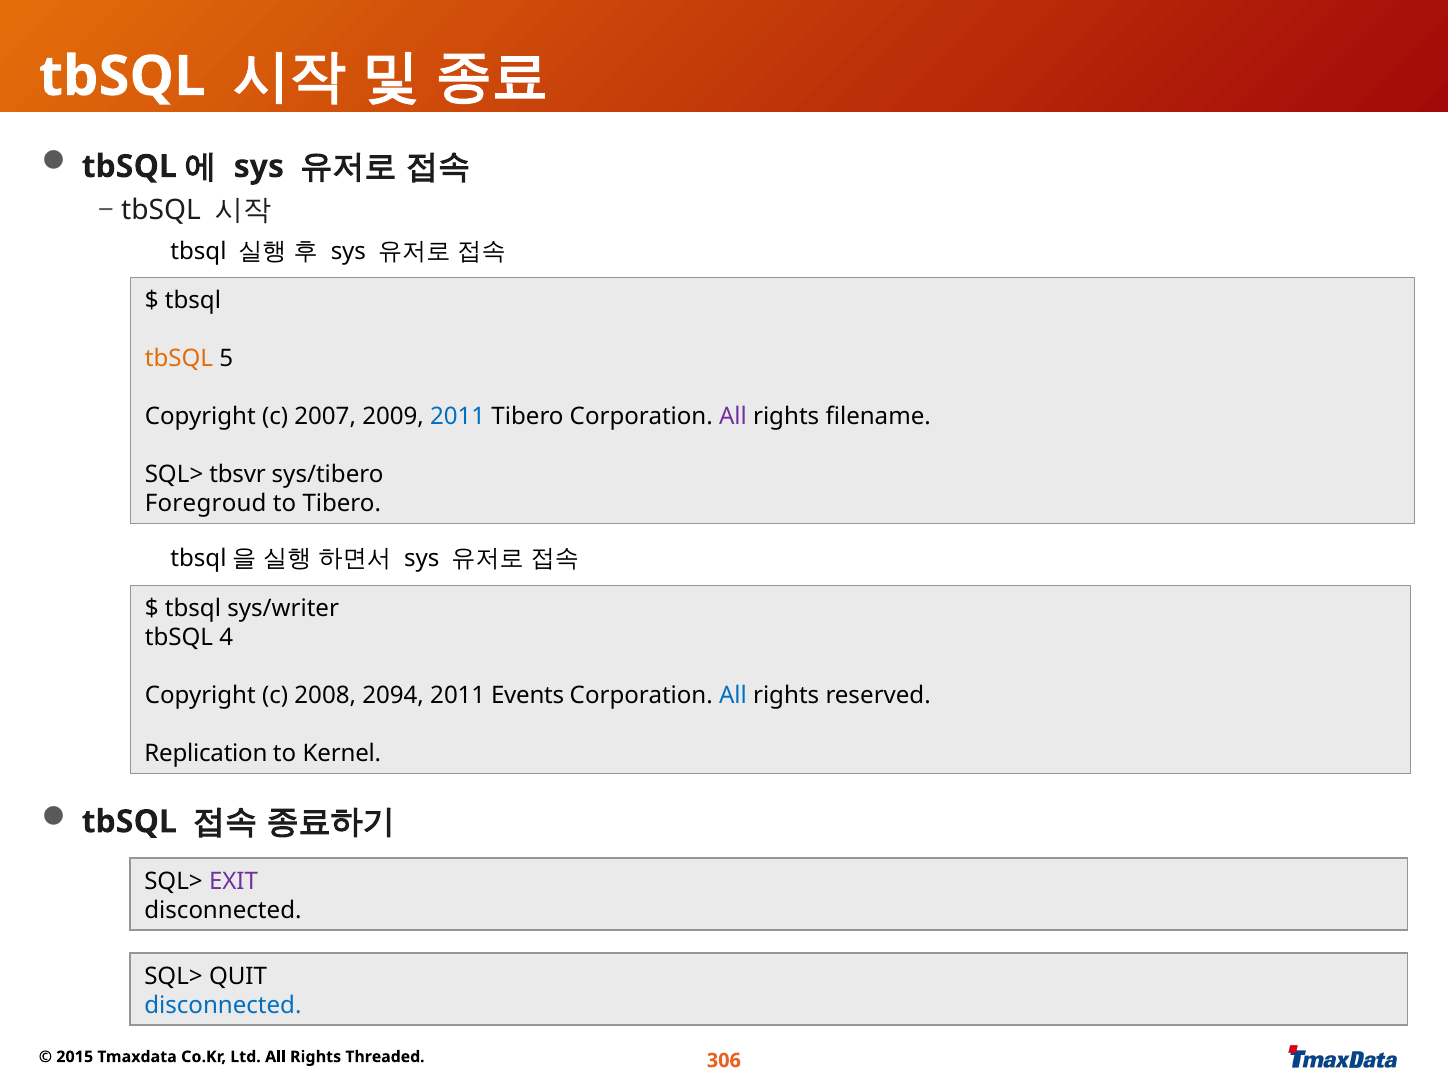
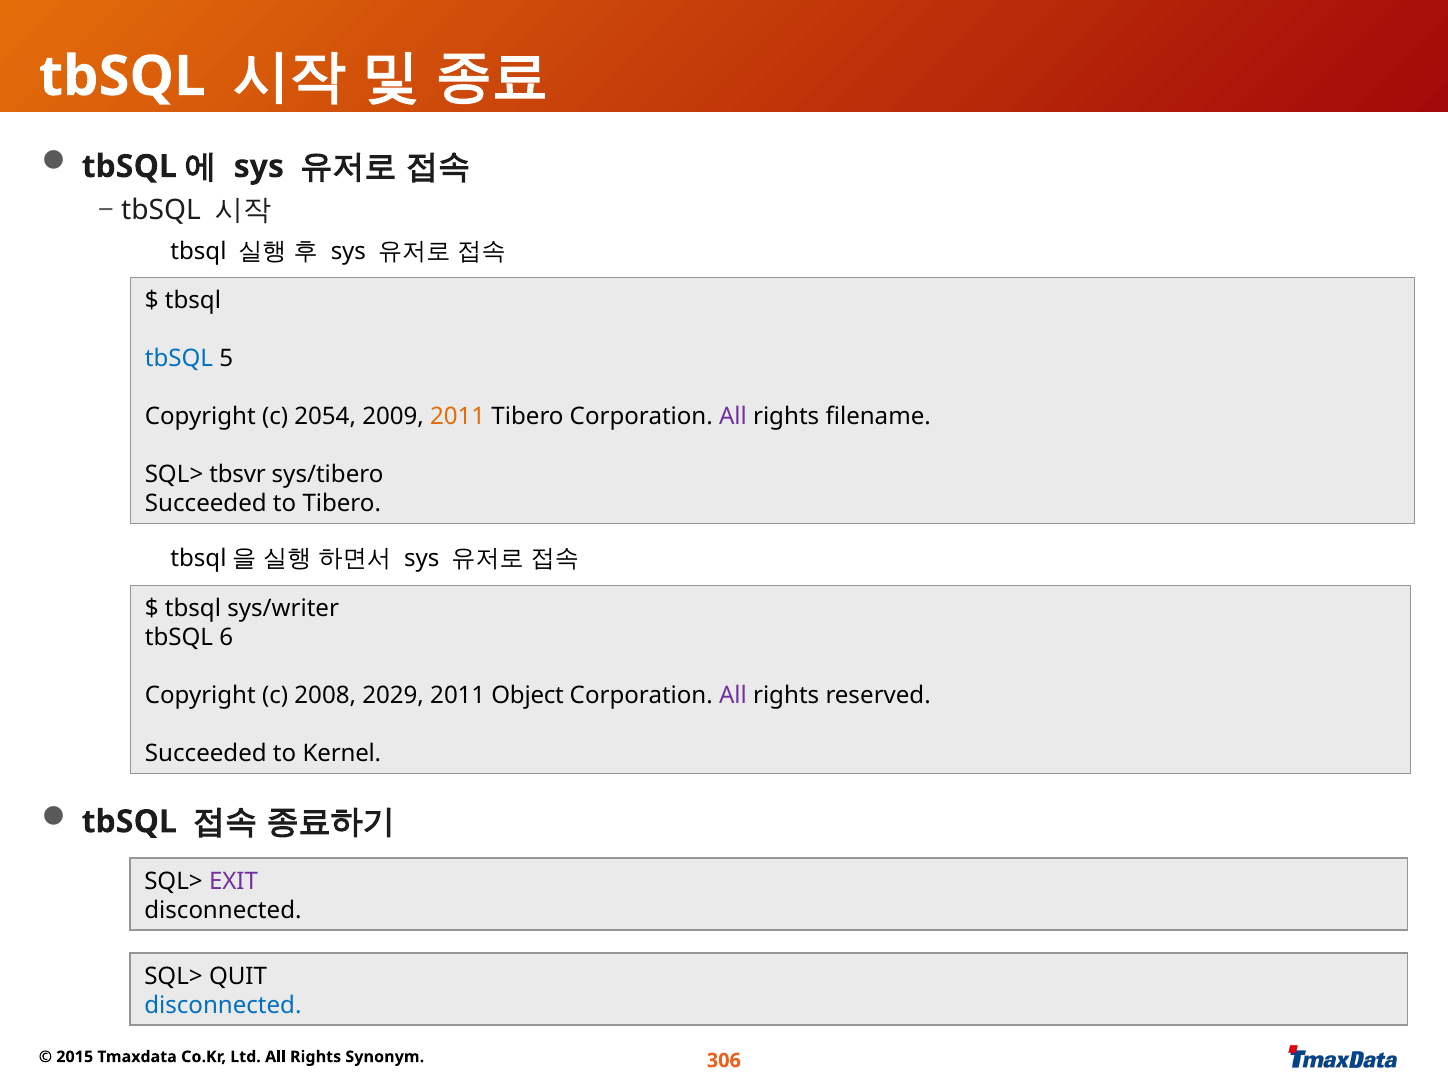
tbSQL colour: orange -> blue (179, 359)
2007: 2007 -> 2054 (325, 417)
2011 colour: blue -> orange (458, 417)
Foregroud: Foregroud -> Succeeded (206, 504)
4: 4 -> 6 (226, 638)
2094: 2094 -> 2029 (393, 696)
Events: Events -> Object (528, 696)
All colour: blue -> purple (733, 696)
Replication: Replication -> Succeeded (206, 753)
Threaded: Threaded -> Synonym (385, 1057)
